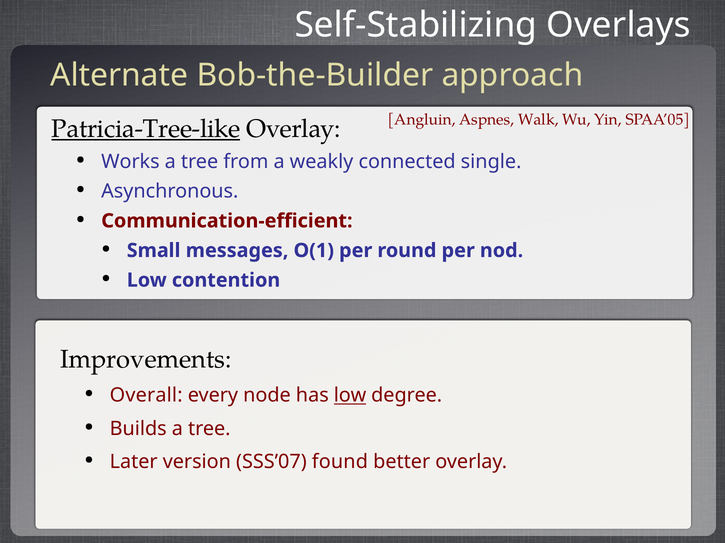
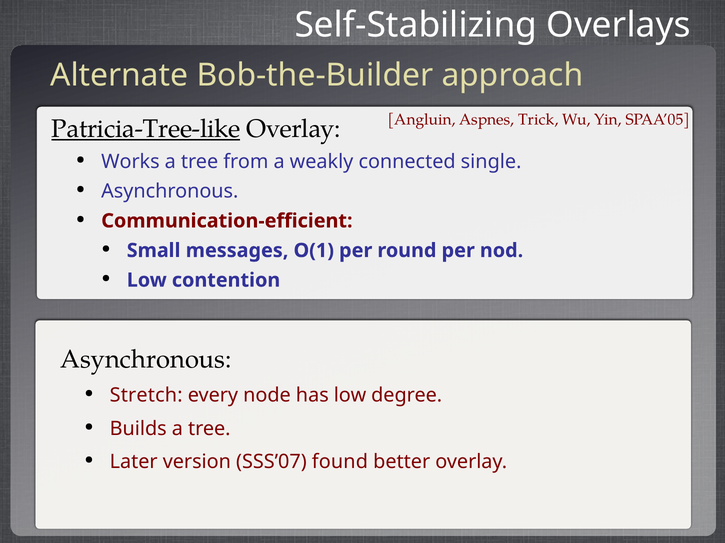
Walk: Walk -> Trick (538, 120)
Improvements: Improvements -> Asynchronous (146, 360)
Overall: Overall -> Stretch (146, 396)
low underline: present -> none (350, 396)
